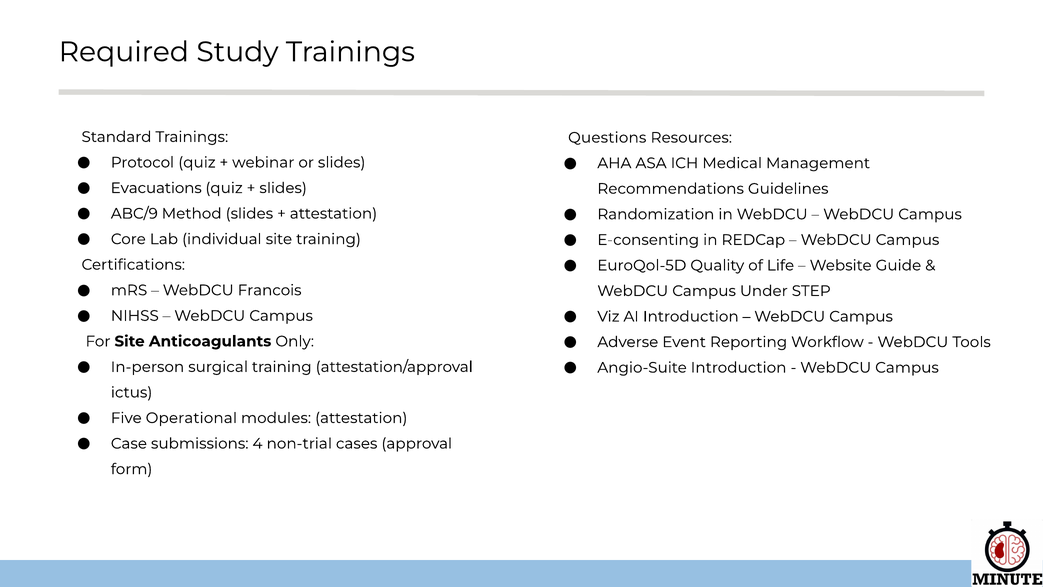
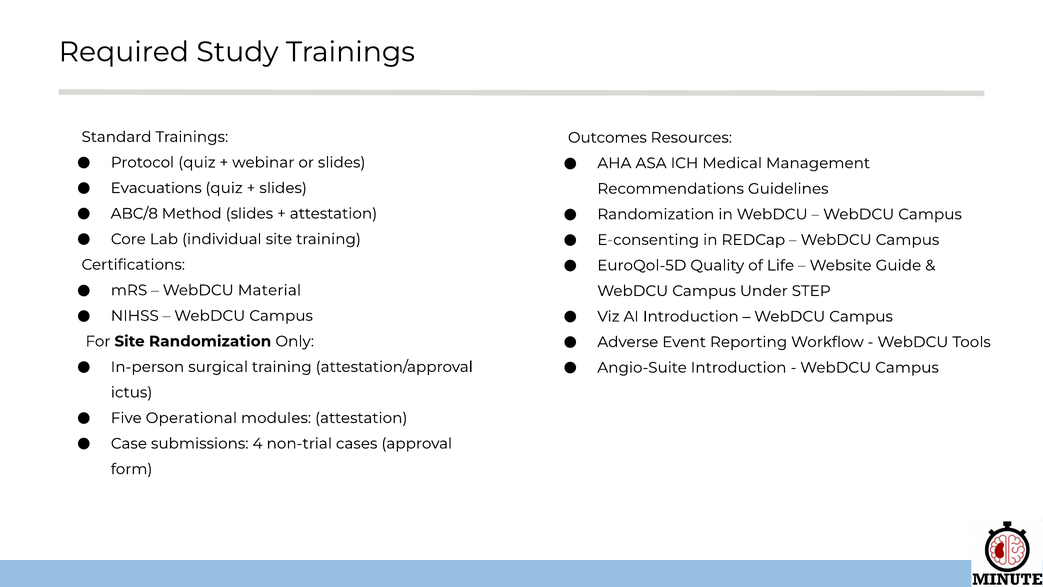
Questions: Questions -> Outcomes (607, 138)
ABC/9: ABC/9 -> ABC/8 (134, 213)
Francois: Francois -> Material (269, 290)
Site Anticoagulants: Anticoagulants -> Randomization (210, 341)
